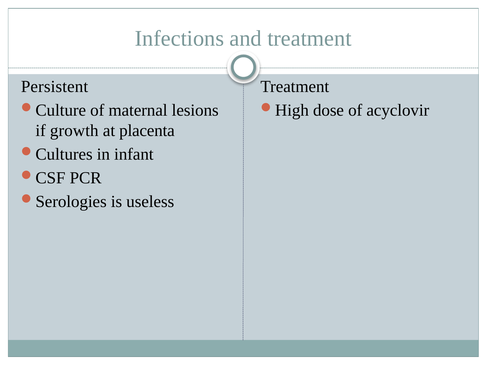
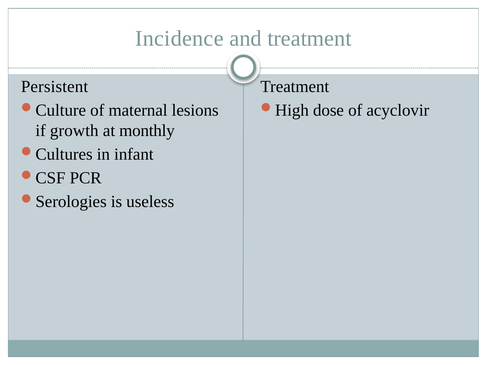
Infections: Infections -> Incidence (179, 38)
placenta: placenta -> monthly (147, 131)
